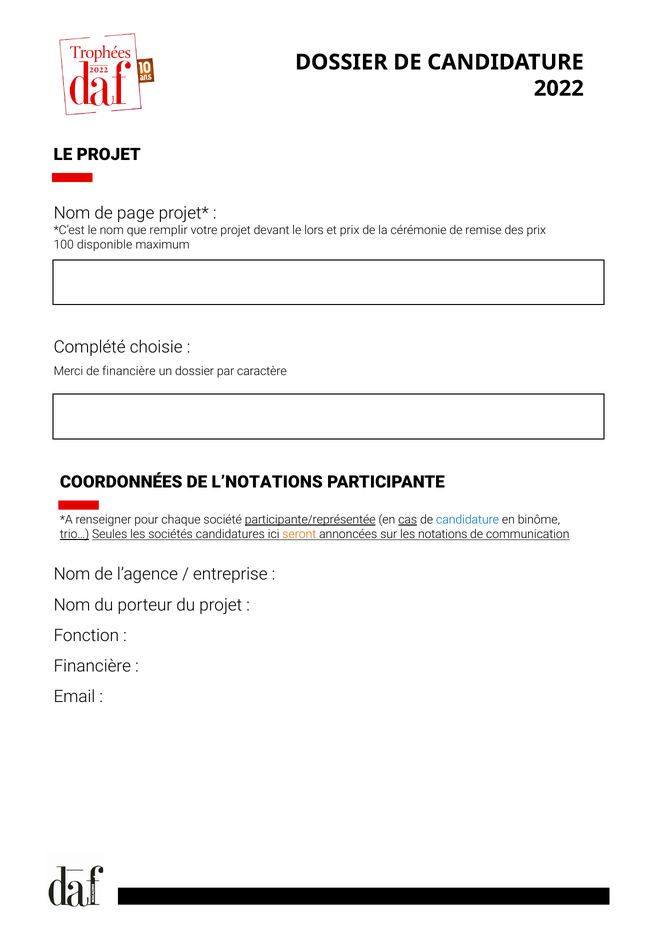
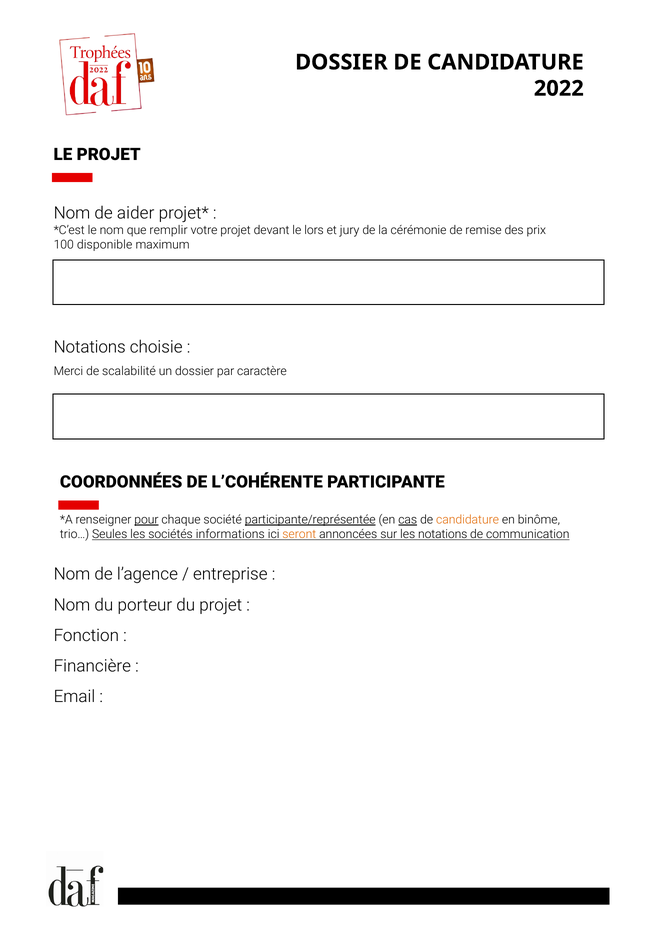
page: page -> aider (136, 213)
et prix: prix -> jury (350, 230)
Complété: Complété -> Notations (90, 347)
de financière: financière -> scalabilité (129, 372)
L’NOTATIONS: L’NOTATIONS -> L’COHÉRENTE (267, 483)
pour underline: none -> present (146, 520)
candidature colour: blue -> orange (468, 520)
trio… underline: present -> none (75, 535)
candidatures: candidatures -> informations (230, 535)
